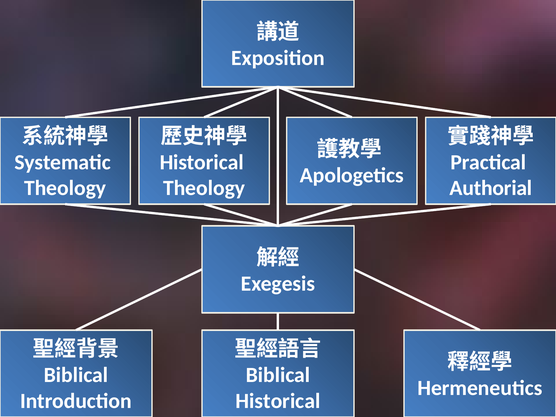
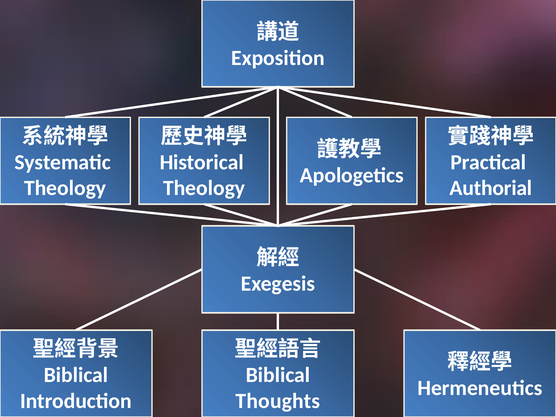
Historical: Historical -> Thoughts (278, 401)
